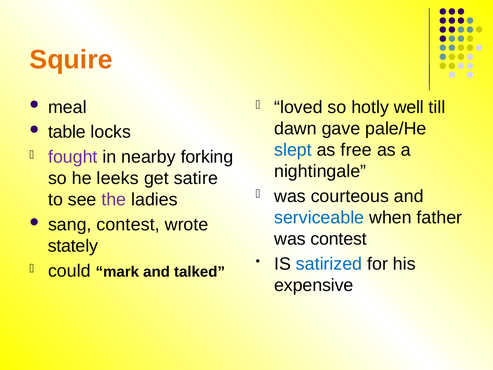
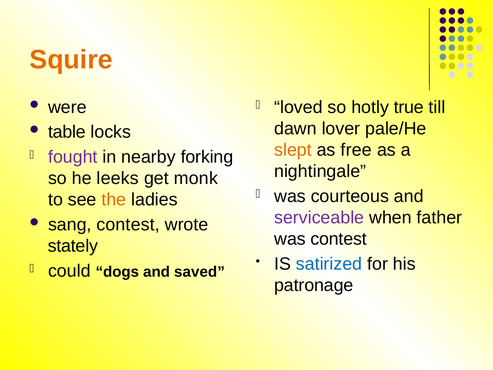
meal: meal -> were (67, 107)
well: well -> true (409, 107)
gave: gave -> lover (341, 128)
slept colour: blue -> orange (293, 150)
satire: satire -> monk (196, 178)
the colour: purple -> orange (114, 200)
serviceable colour: blue -> purple (319, 217)
mark: mark -> dogs (117, 272)
talked: talked -> saved (199, 272)
expensive: expensive -> patronage (314, 285)
